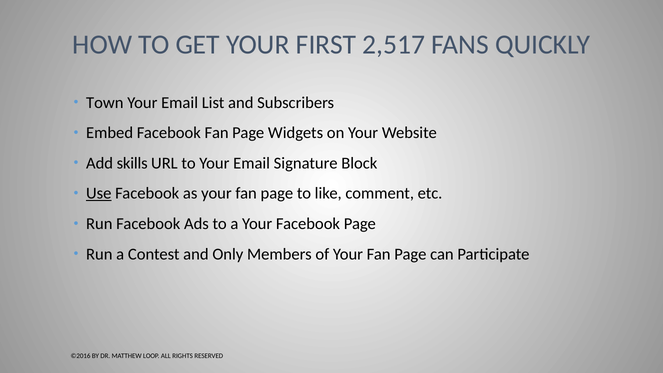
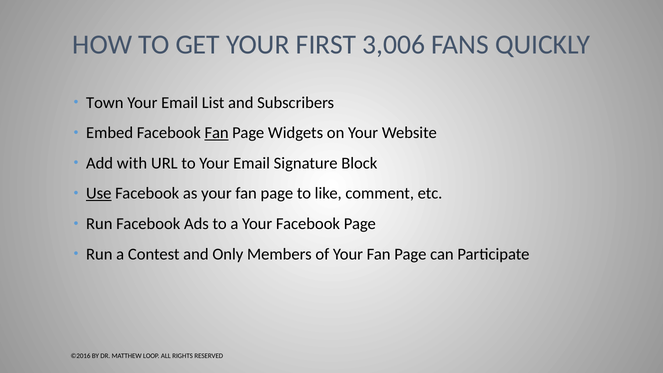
2,517: 2,517 -> 3,006 (394, 45)
Fan underline: none -> present (217, 133)
skills: skills -> with (132, 163)
